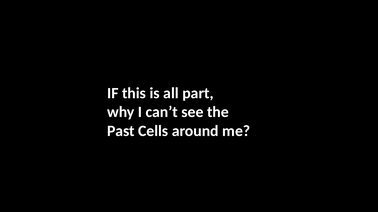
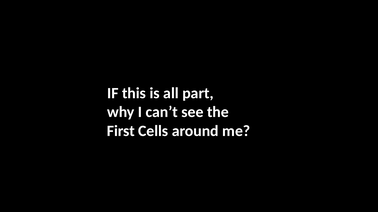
Past: Past -> First (121, 131)
